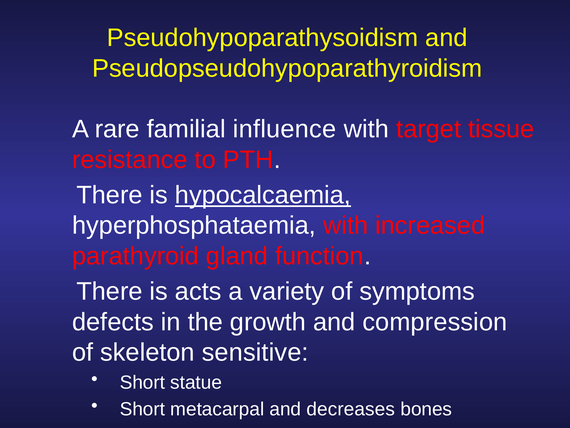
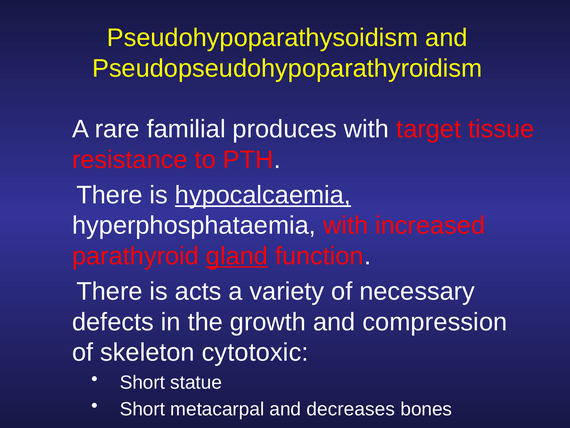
influence: influence -> produces (285, 129)
gland underline: none -> present (237, 256)
symptoms: symptoms -> necessary (417, 291)
sensitive: sensitive -> cytotoxic (255, 352)
